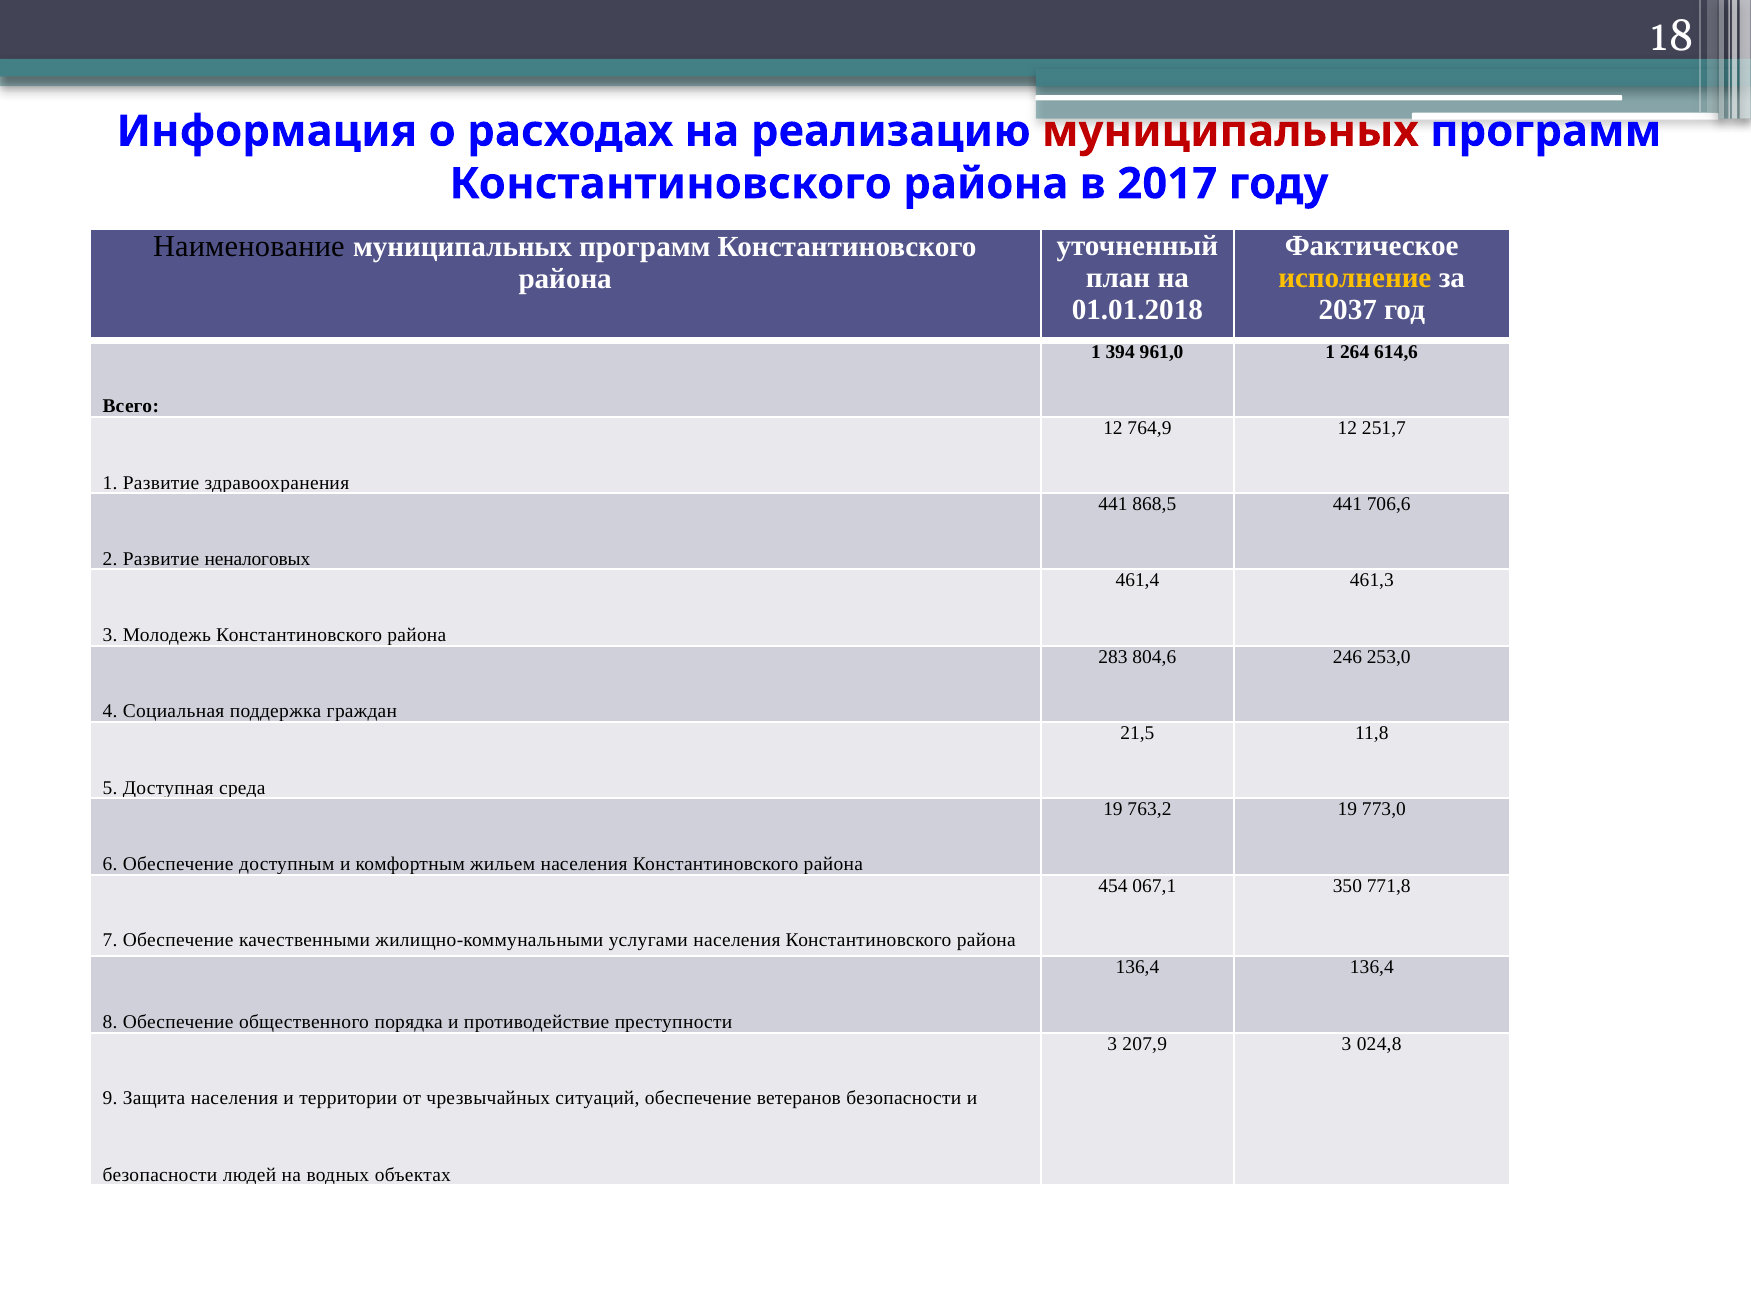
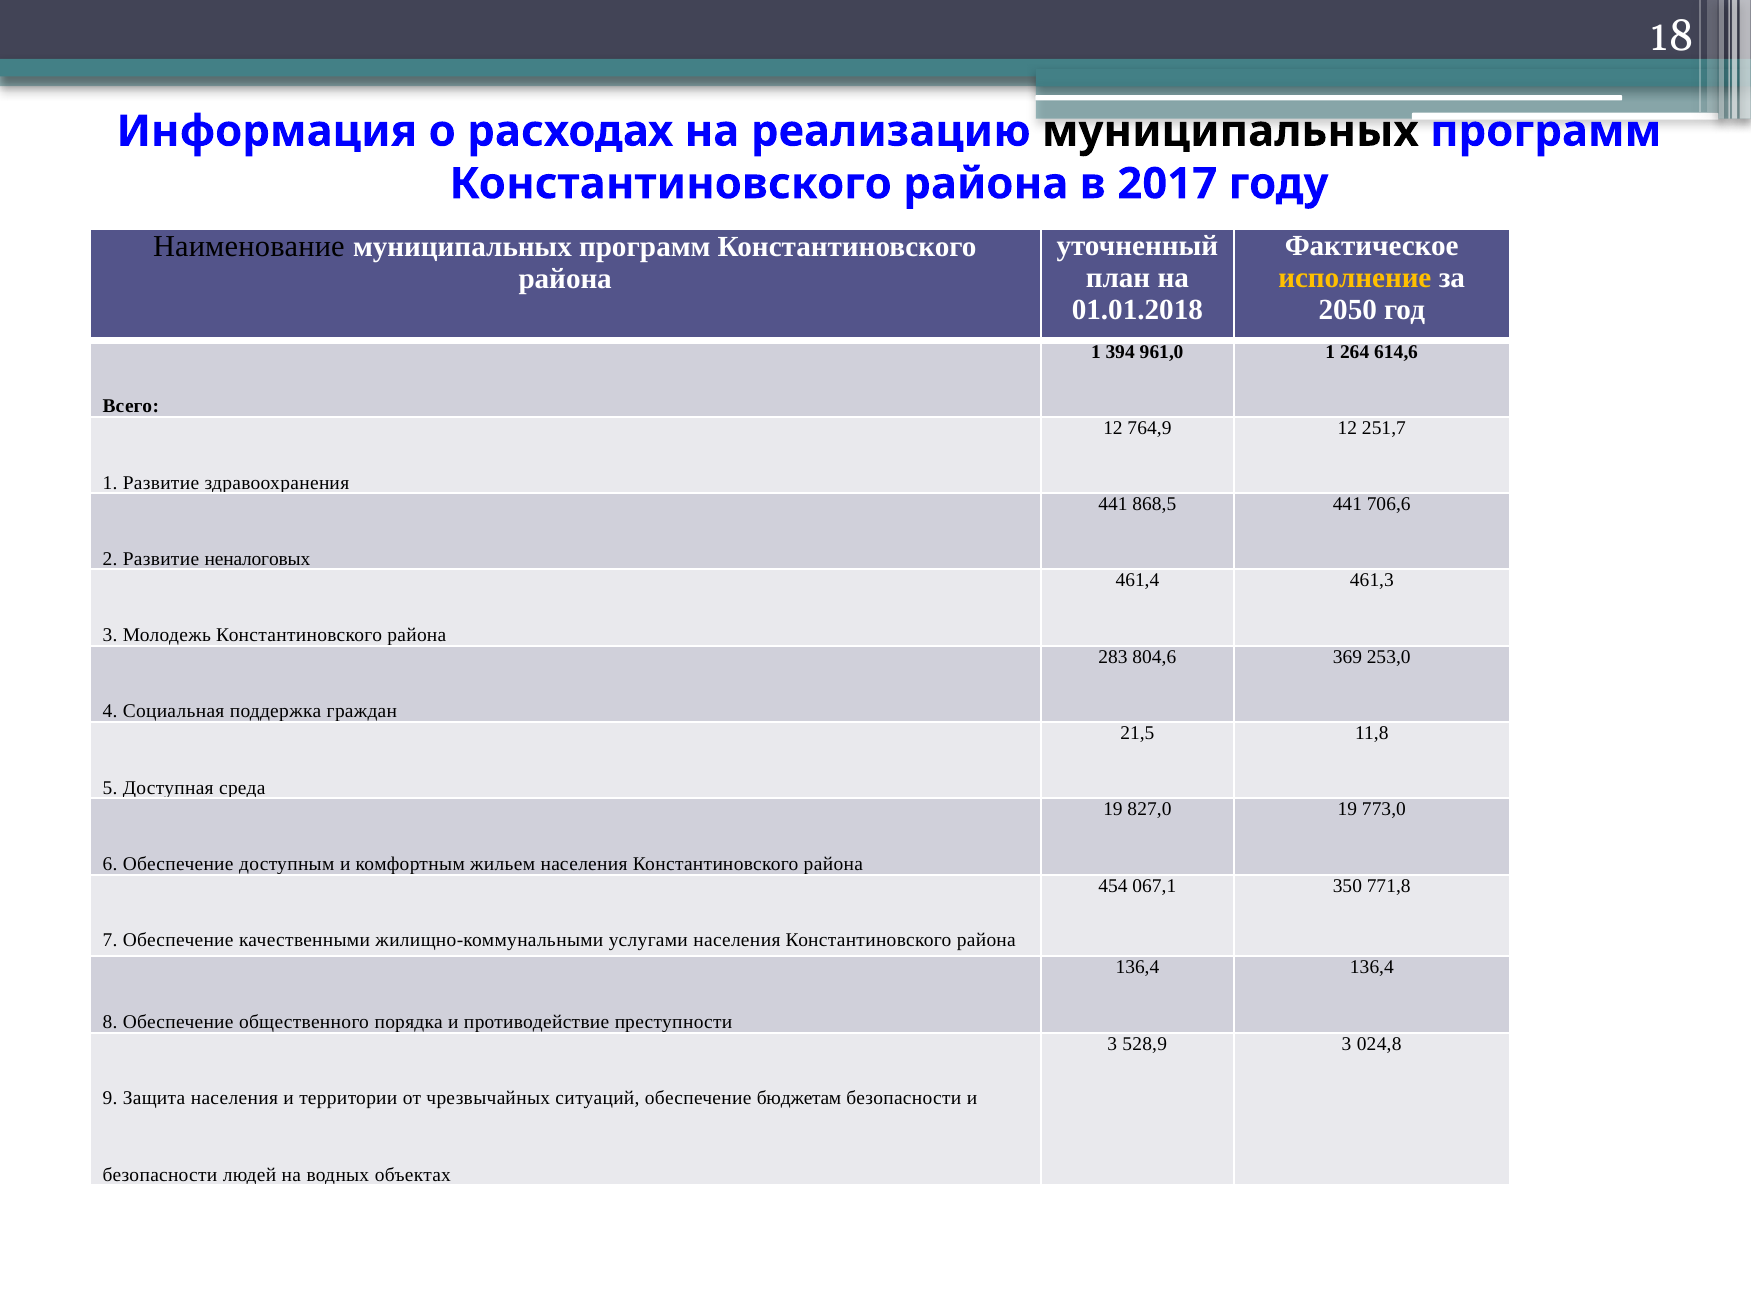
муниципальных colour: red -> black (1230, 131)
2037: 2037 -> 2050 (1348, 310)
246: 246 -> 369 (1347, 657)
763,2: 763,2 -> 827,0 (1149, 810)
207,9: 207,9 -> 528,9 (1145, 1044)
ветеранов: ветеранов -> бюджетам (799, 1099)
